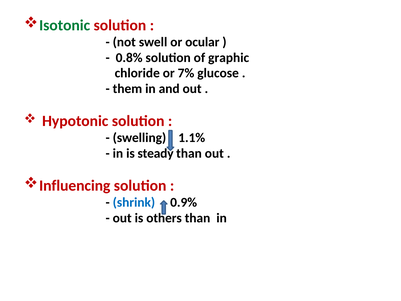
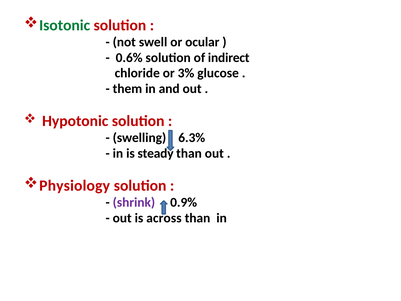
0.8%: 0.8% -> 0.6% (129, 58)
graphic: graphic -> indirect (229, 58)
7%: 7% -> 3% (186, 73)
1.1%: 1.1% -> 6.3% (192, 138)
Influencing: Influencing -> Physiology (75, 186)
shrink colour: blue -> purple (134, 202)
others: others -> across (164, 218)
